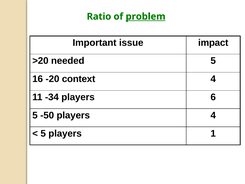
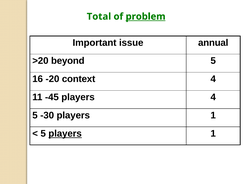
Ratio: Ratio -> Total (99, 16)
impact: impact -> annual (213, 43)
needed: needed -> beyond (68, 61)
-34: -34 -> -45 (52, 97)
players 6: 6 -> 4 (213, 97)
-50: -50 -> -30 (47, 115)
4: 4 -> 1 (213, 115)
players underline: none -> present (65, 133)
